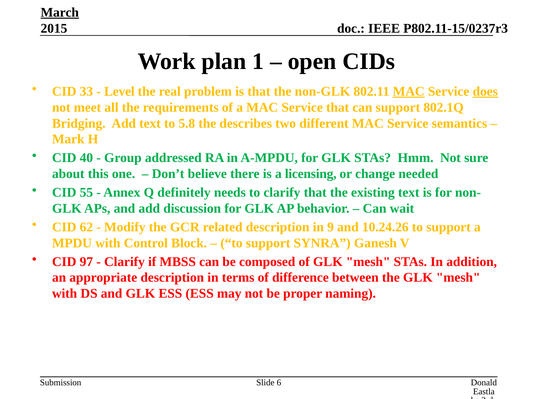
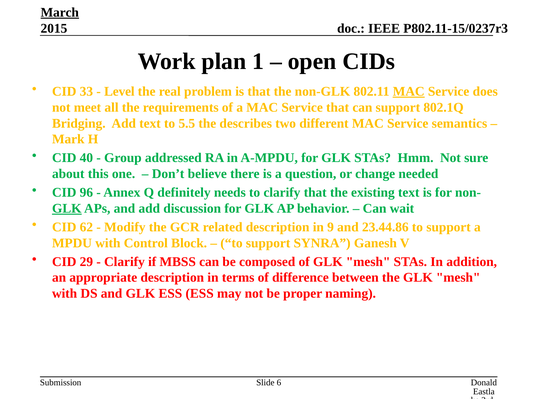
does underline: present -> none (485, 92)
5.8: 5.8 -> 5.5 (187, 124)
licensing: licensing -> question (311, 174)
55: 55 -> 96 (86, 193)
GLK underline: none -> present (67, 209)
10.24.26: 10.24.26 -> 23.44.86 (385, 227)
97: 97 -> 29 (86, 262)
